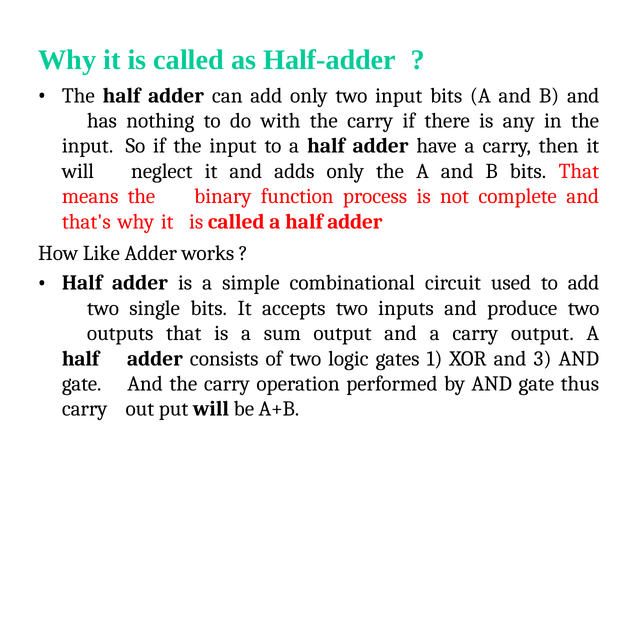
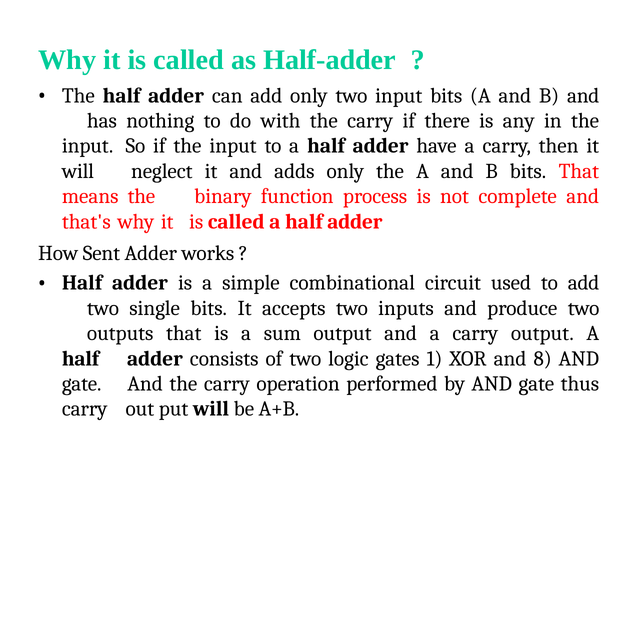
Like: Like -> Sent (101, 253)
3: 3 -> 8 (543, 359)
